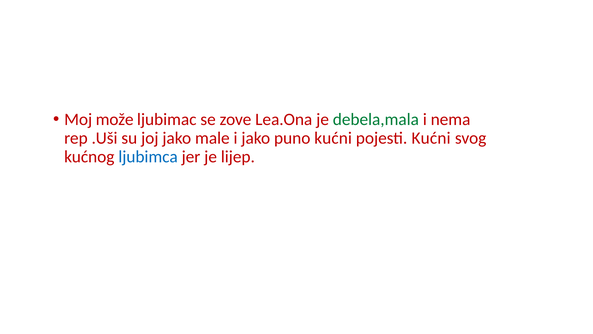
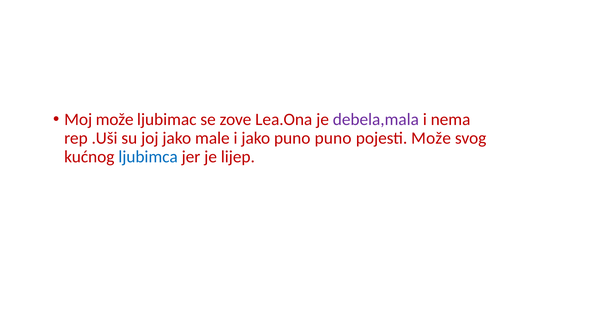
debela,mala colour: green -> purple (376, 119)
puno kućni: kućni -> puno (333, 138)
pojesti Kućni: Kućni -> Može (431, 138)
